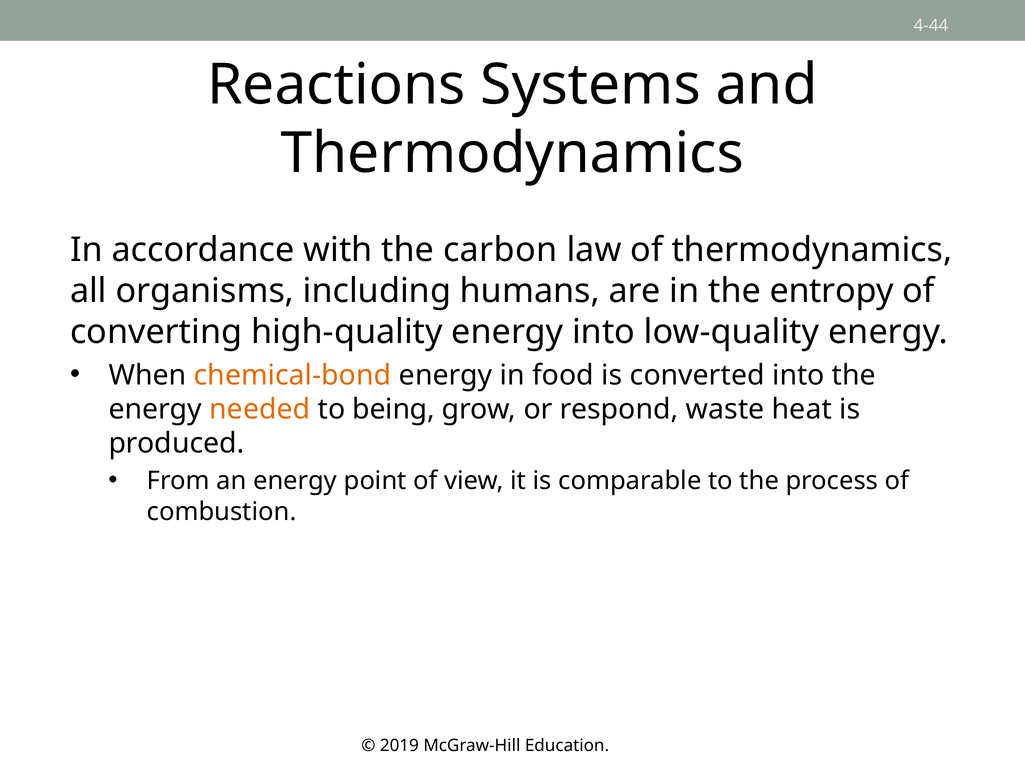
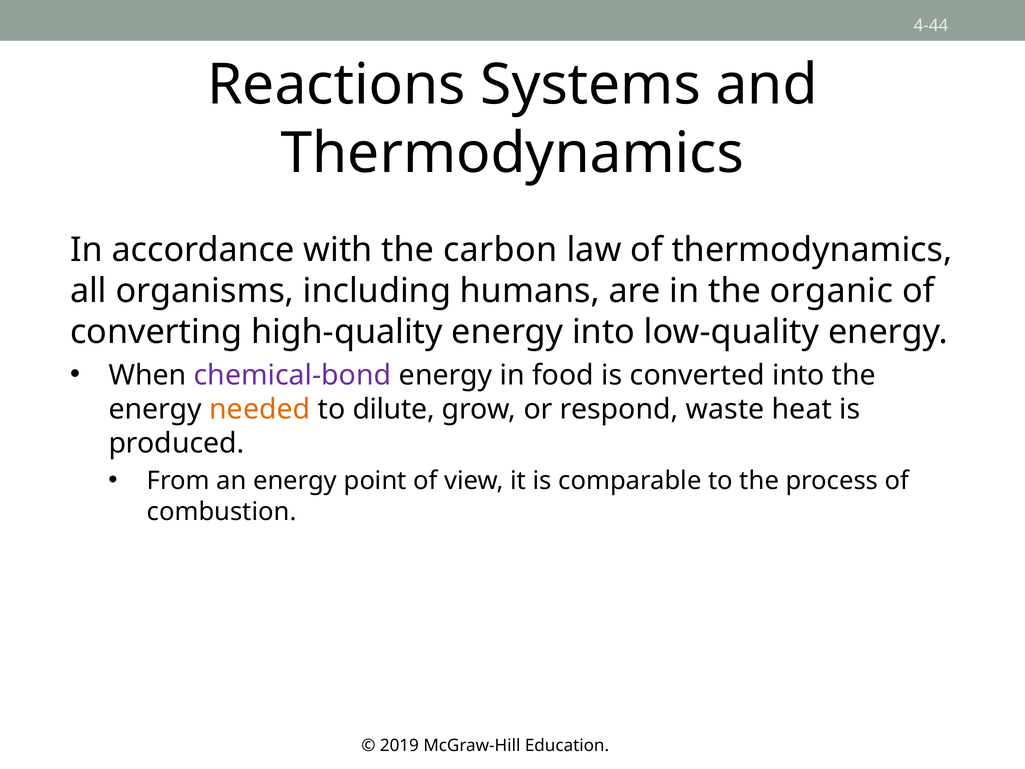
entropy: entropy -> organic (831, 291)
chemical-bond colour: orange -> purple (293, 375)
being: being -> dilute (394, 409)
